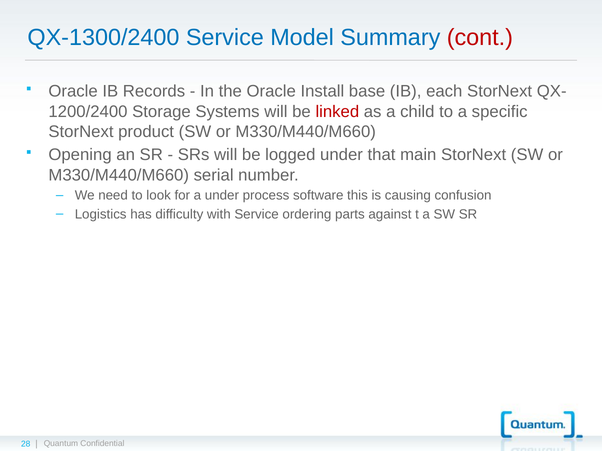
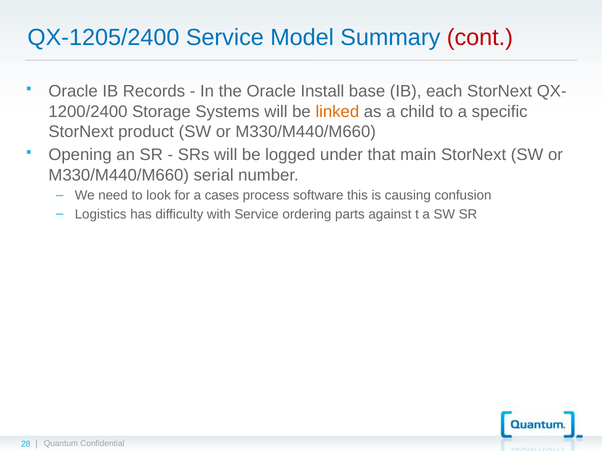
QX-1300/2400: QX-1300/2400 -> QX-1205/2400 (103, 38)
linked colour: red -> orange (337, 112)
a under: under -> cases (222, 196)
